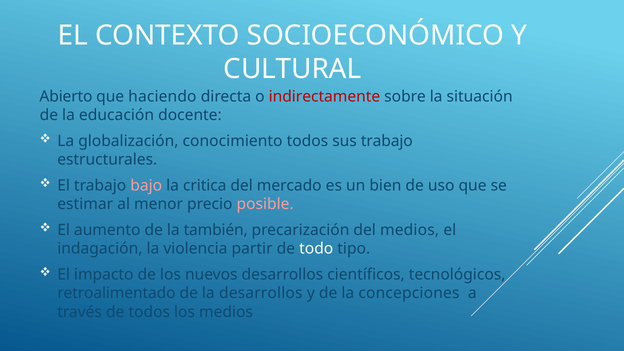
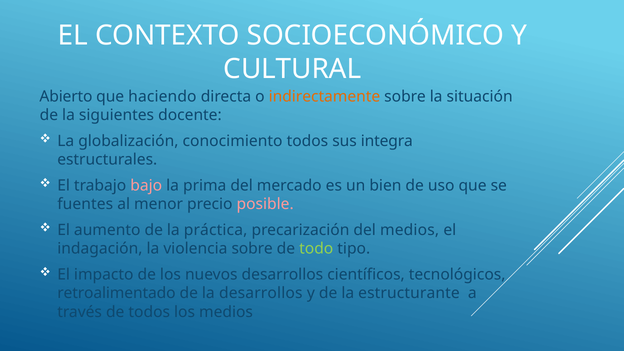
indirectamente colour: red -> orange (324, 97)
educación: educación -> siguientes (117, 115)
sus trabajo: trabajo -> integra (387, 141)
critica: critica -> prima (205, 186)
estimar: estimar -> fuentes (85, 204)
también: también -> práctica (216, 230)
violencia partir: partir -> sobre (252, 249)
todo colour: white -> light green (316, 249)
concepciones: concepciones -> estructurante (409, 293)
